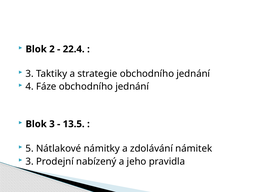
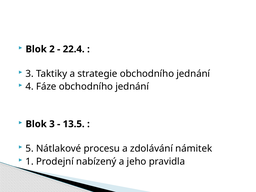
námitky: námitky -> procesu (102, 149)
3: 3 -> 1 (30, 161)
